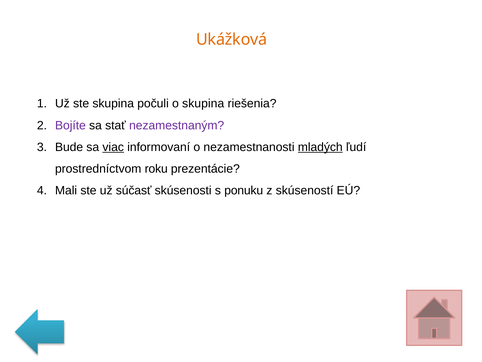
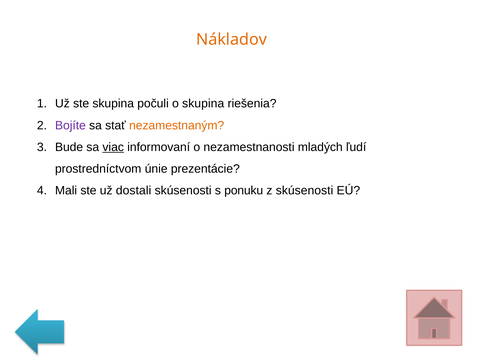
Ukážková: Ukážková -> Nákladov (232, 39)
nezamestnaným colour: purple -> orange (177, 125)
mladých underline: present -> none (320, 147)
roku: roku -> únie (156, 169)
súčasť: súčasť -> dostali (134, 190)
z skúseností: skúseností -> skúsenosti (305, 190)
